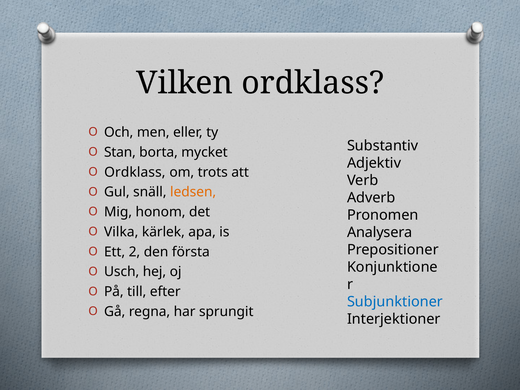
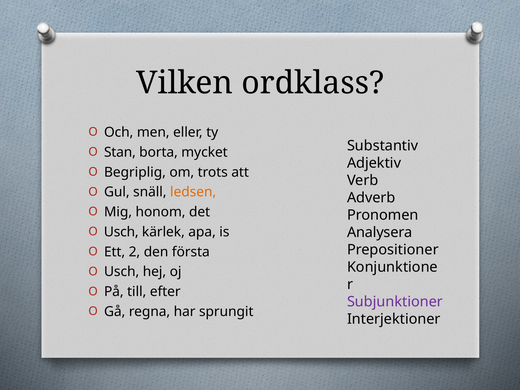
Ordklass: Ordklass -> Begriplig (135, 172)
Vilka: Vilka -> Usch (121, 232)
Subjunktioner colour: blue -> purple (395, 302)
